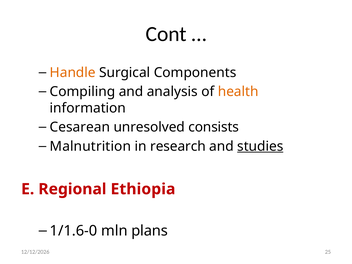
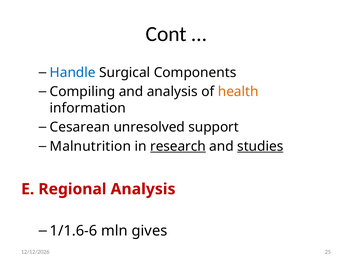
Handle colour: orange -> blue (73, 73)
consists: consists -> support (214, 127)
research underline: none -> present (178, 146)
Regional Ethiopia: Ethiopia -> Analysis (143, 189)
1/1.6-0: 1/1.6-0 -> 1/1.6-6 (74, 231)
plans: plans -> gives (149, 231)
